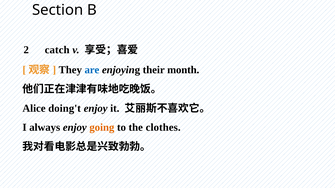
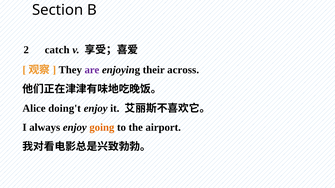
are colour: blue -> purple (92, 70)
month: month -> across (183, 70)
clothes: clothes -> airport (163, 128)
